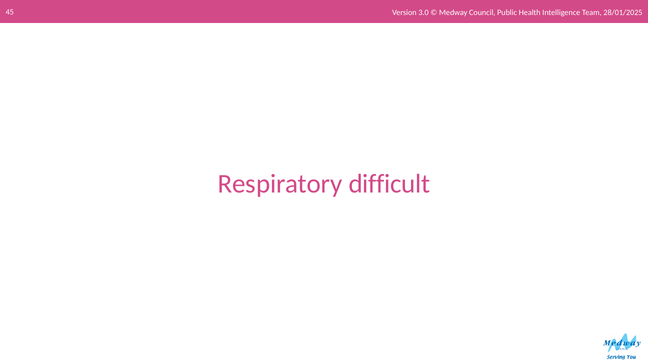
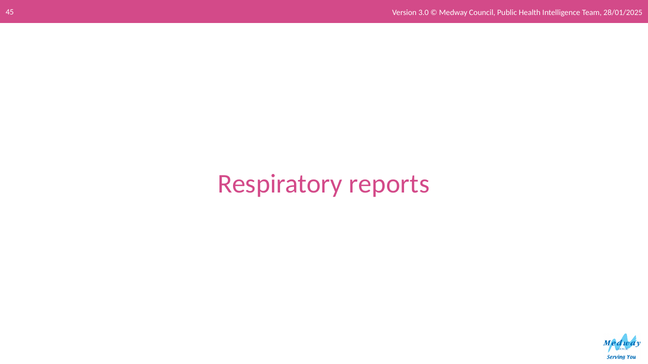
difficult: difficult -> reports (389, 184)
